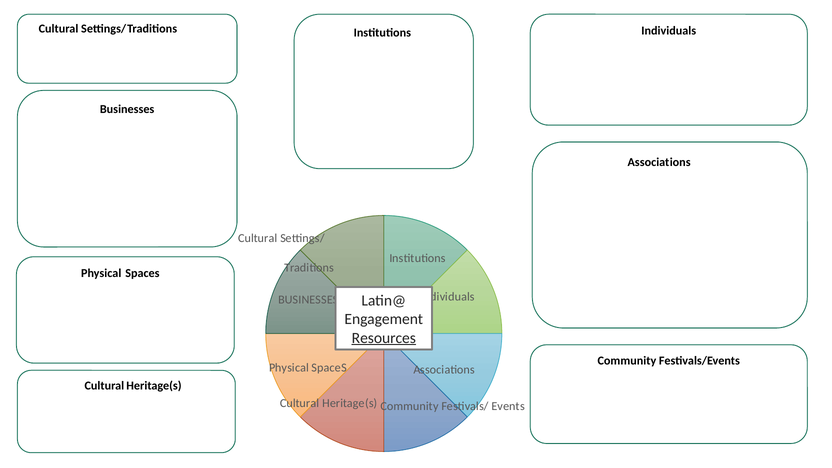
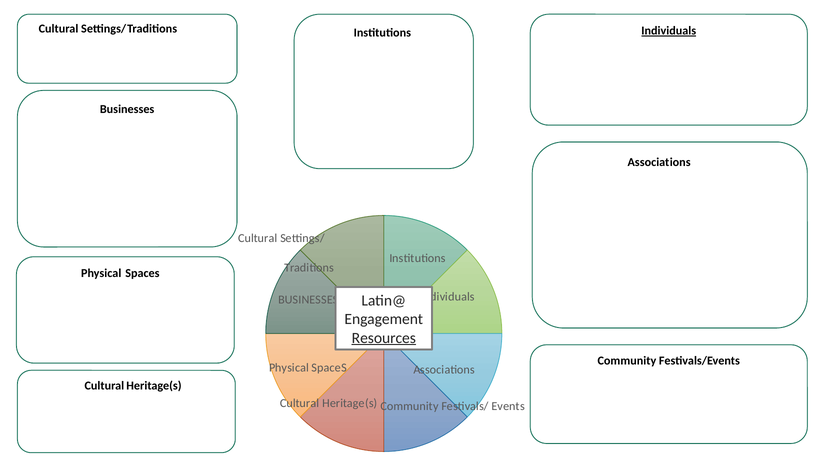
Individuals underline: none -> present (669, 31)
